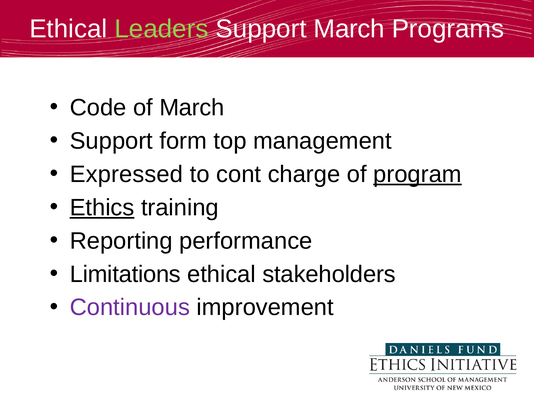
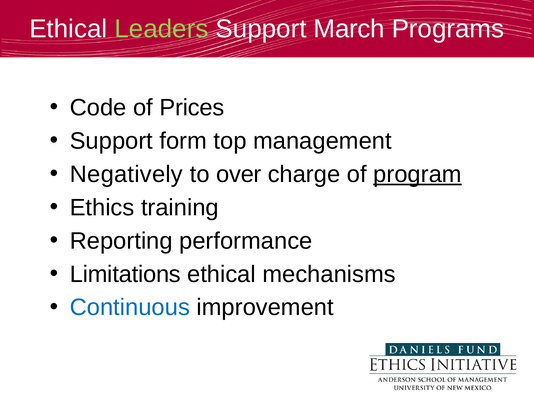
of March: March -> Prices (192, 108)
Expressed: Expressed -> Negatively (126, 174)
cont: cont -> over (239, 174)
Ethics underline: present -> none (102, 207)
stakeholders: stakeholders -> mechanisms (329, 274)
Continuous colour: purple -> blue (130, 307)
